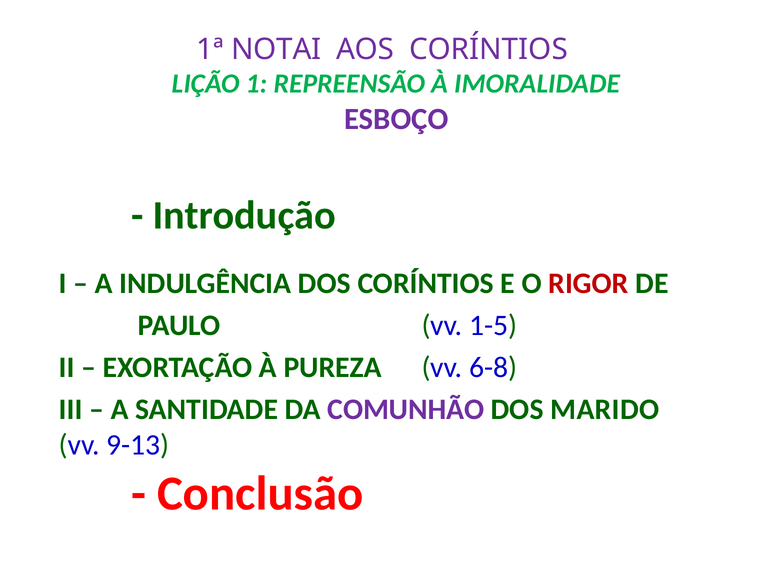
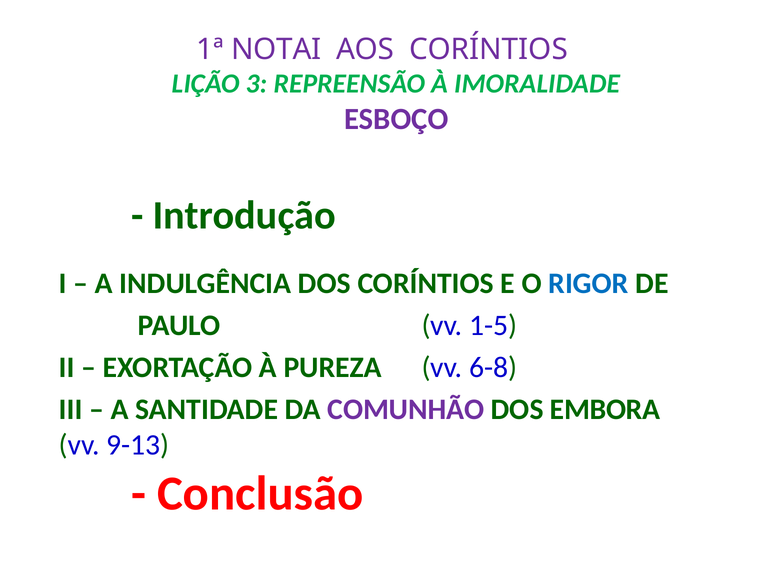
1: 1 -> 3 (257, 84)
RIGOR colour: red -> blue (589, 283)
MARIDO: MARIDO -> EMBORA (605, 409)
